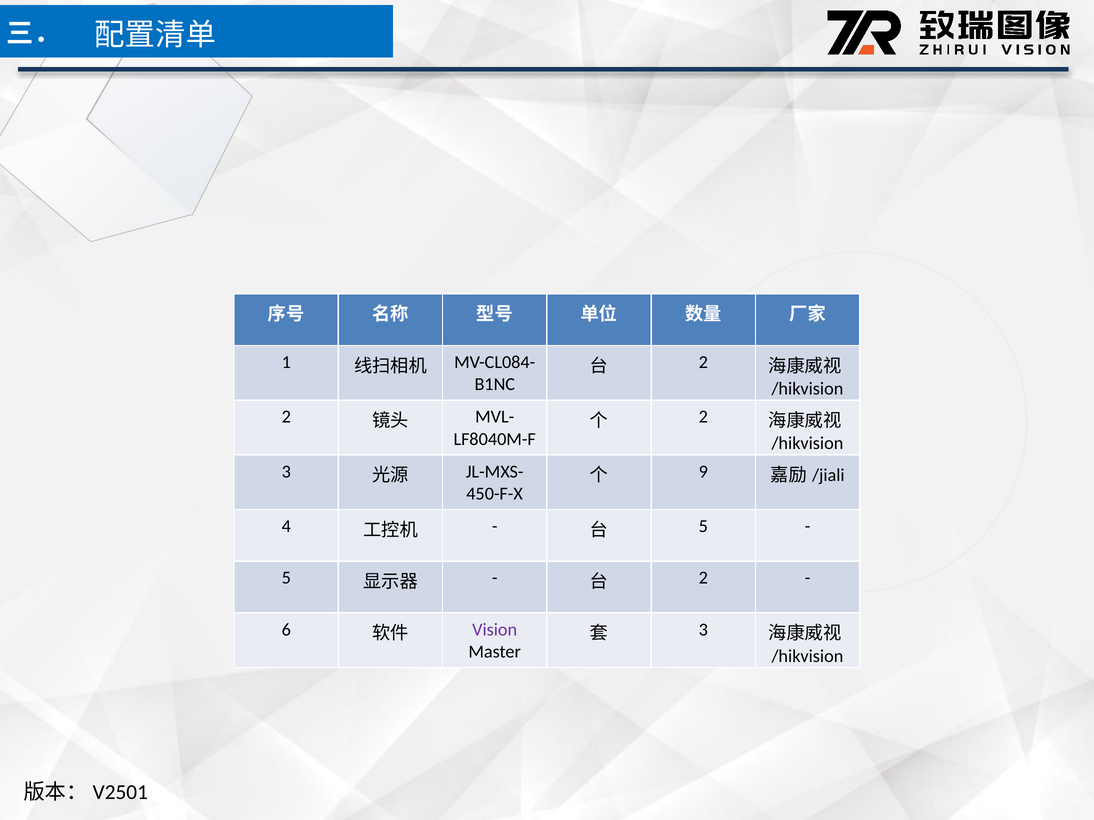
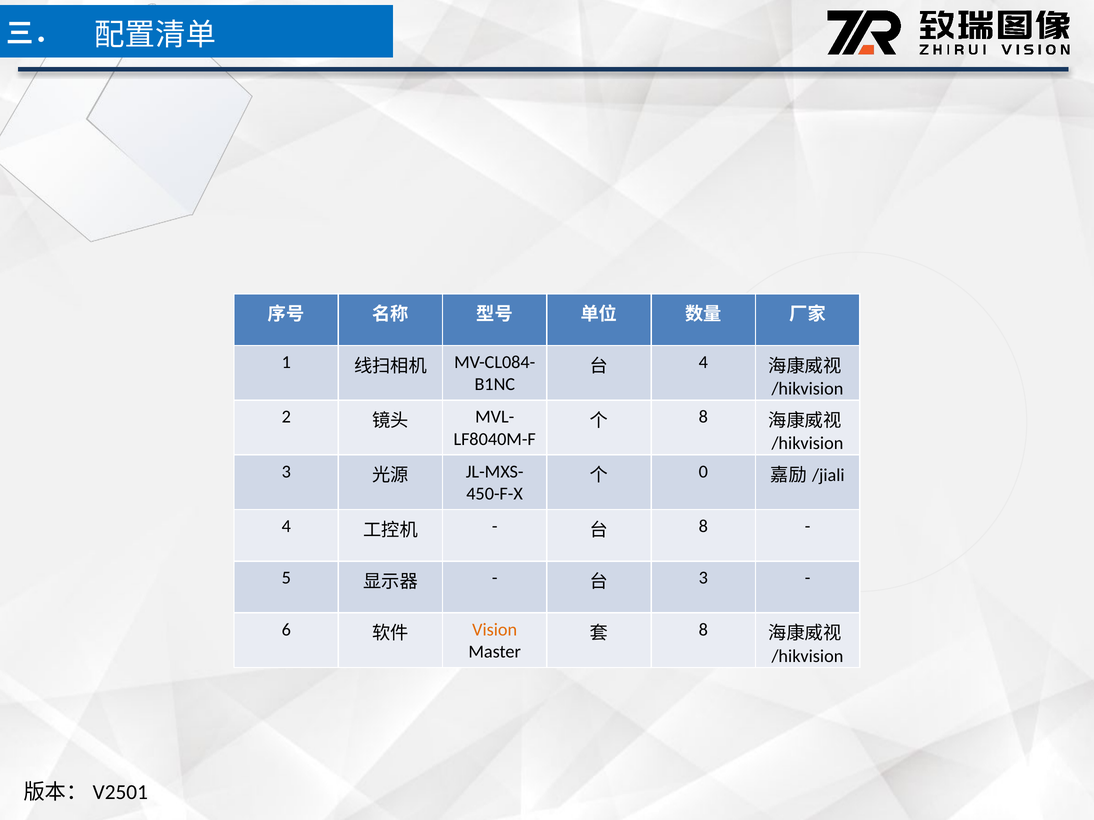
2: 2 -> 4 (703, 362)
2: 2 -> 8 (703, 417)
9: 9 -> 0 (703, 472)
5: 5 -> 8 (703, 527)
2: 2 -> 3 (703, 578)
Vision colour: purple -> orange (495, 630)
3: 3 -> 8 (703, 630)
